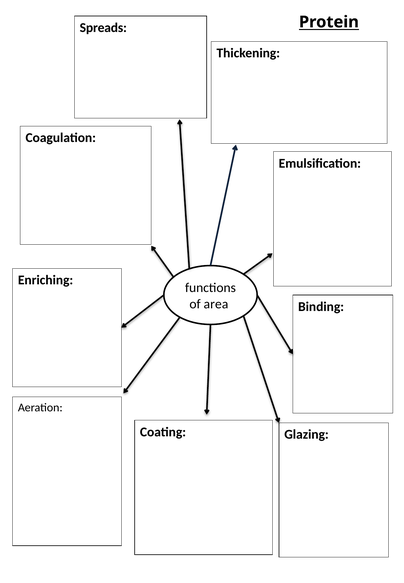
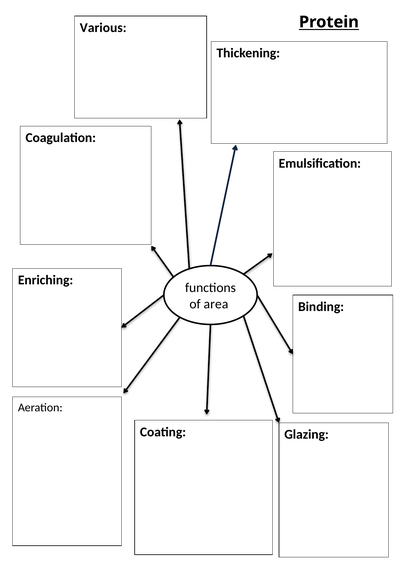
Spreads: Spreads -> Various (103, 28)
